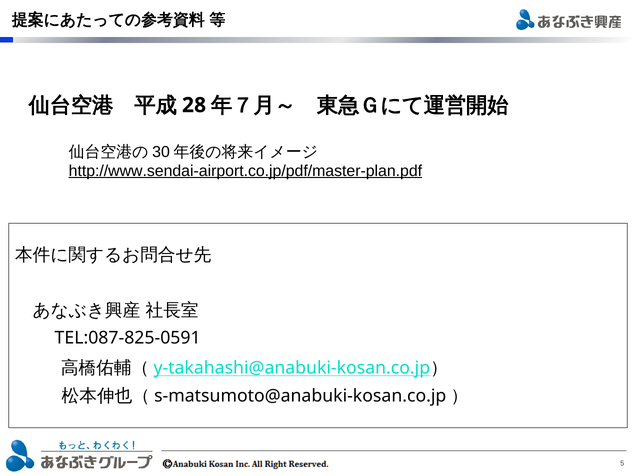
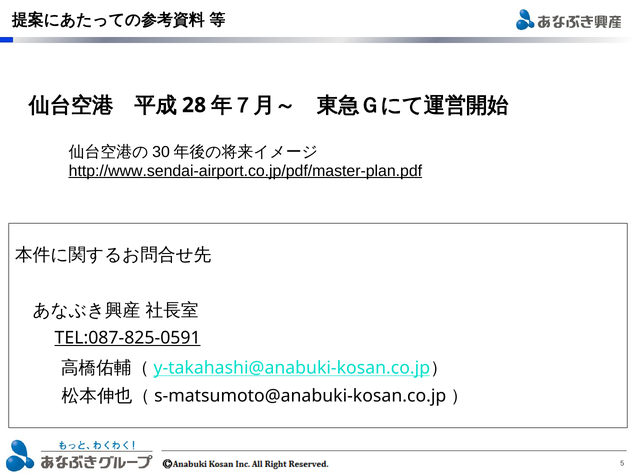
TEL:087-825-0591 underline: none -> present (128, 338)
